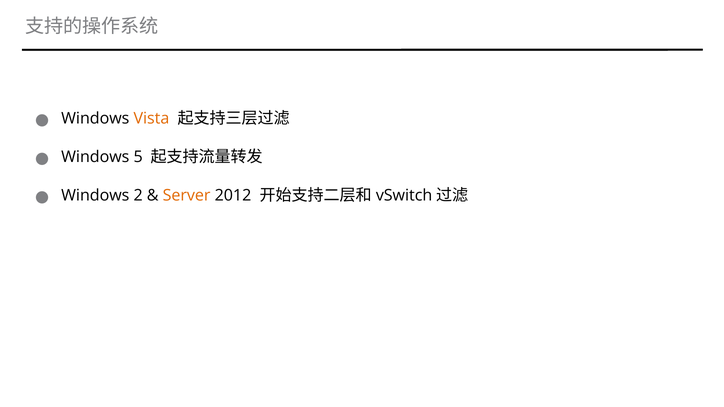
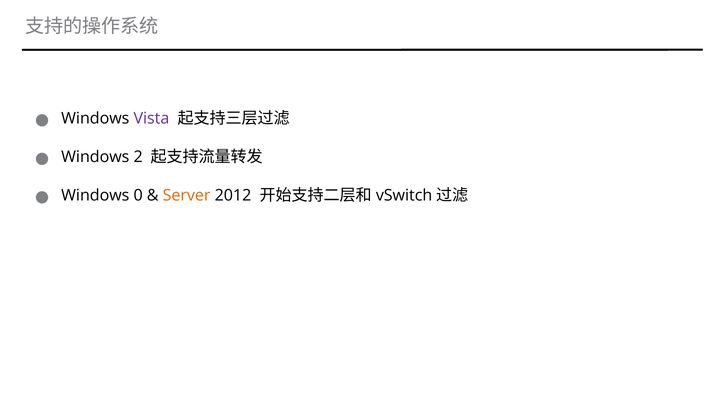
Vista colour: orange -> purple (151, 119)
5: 5 -> 2 (138, 157)
2: 2 -> 0 (138, 196)
